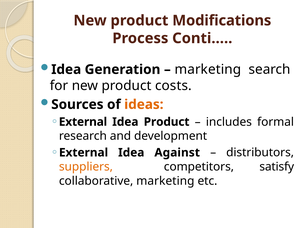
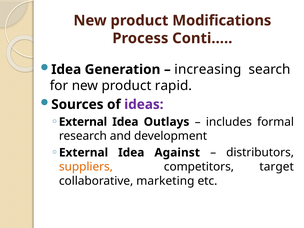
marketing: marketing -> increasing (208, 69)
costs: costs -> rapid (173, 86)
ideas colour: orange -> purple (144, 104)
Idea Product: Product -> Outlays (167, 122)
satisfy: satisfy -> target (277, 167)
